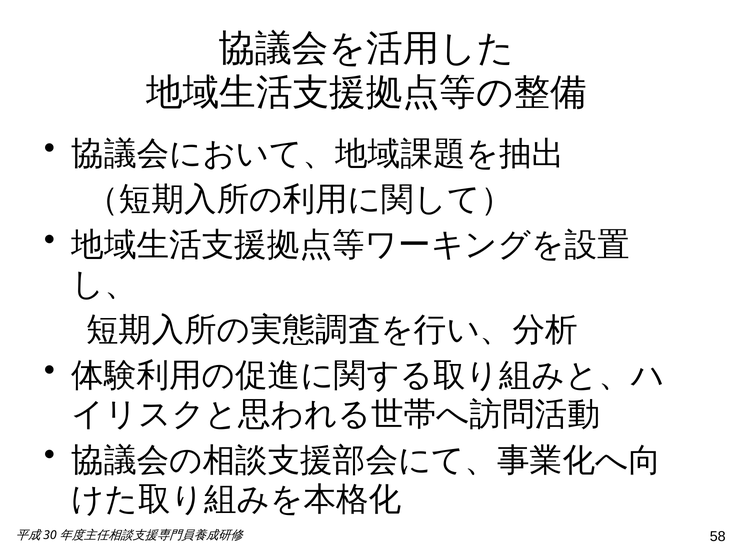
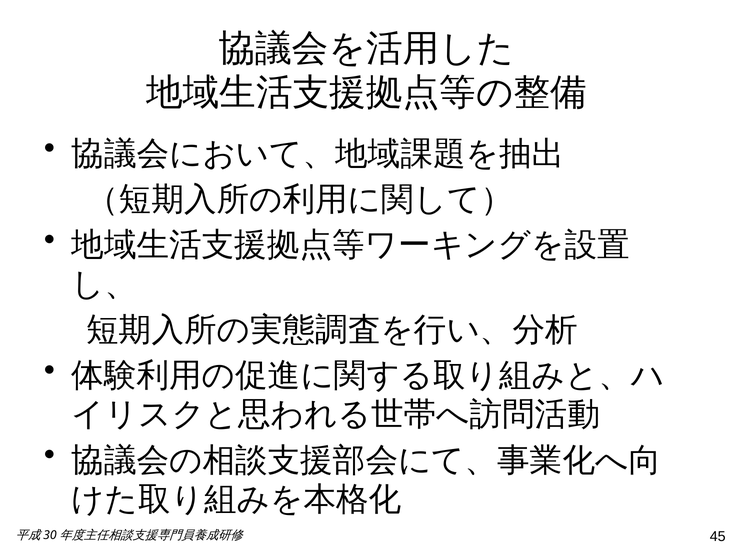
58: 58 -> 45 (718, 536)
